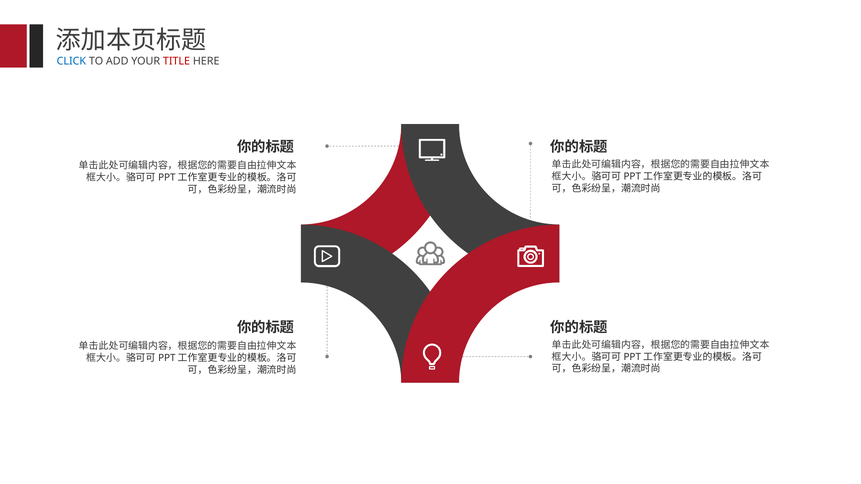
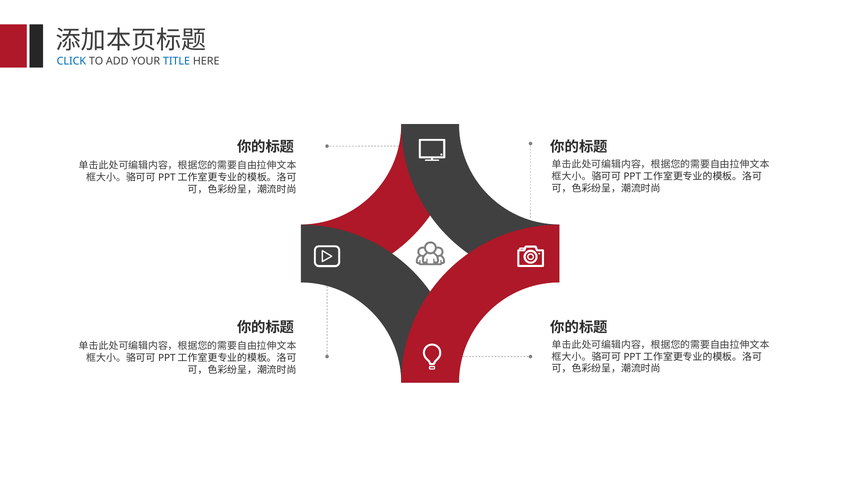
TITLE colour: red -> blue (176, 61)
